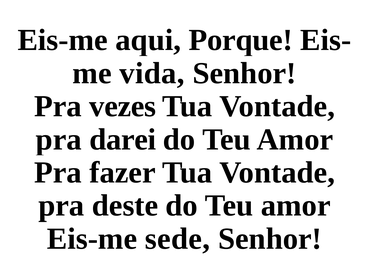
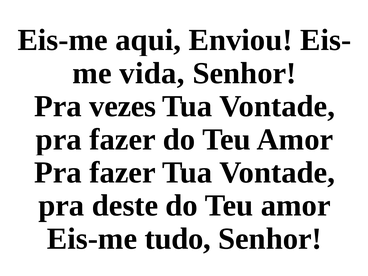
Porque: Porque -> Enviou (241, 40)
darei: darei -> fazer (123, 139)
sede: sede -> tudo (178, 239)
